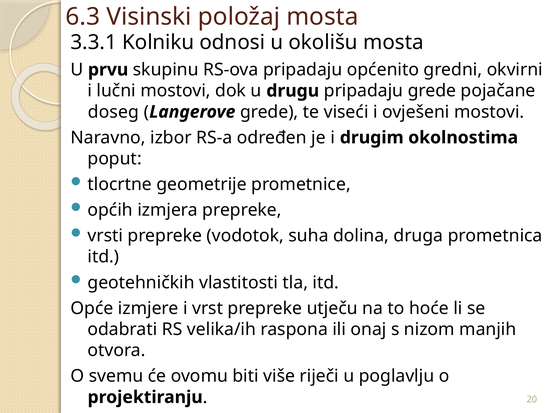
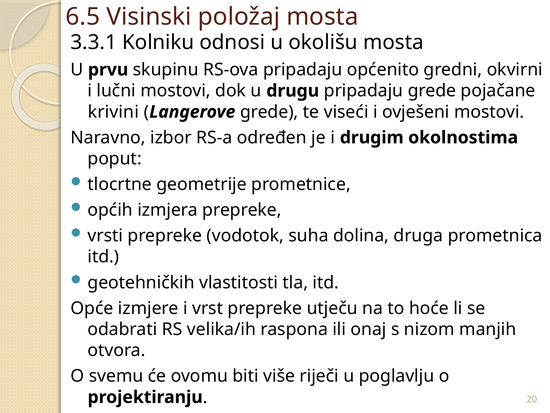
6.3: 6.3 -> 6.5 (83, 17)
doseg: doseg -> krivini (113, 112)
